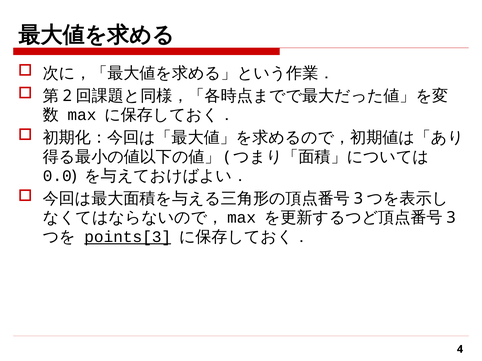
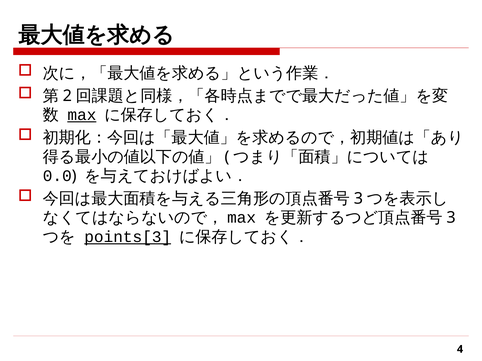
max underline: none -> present (82, 115)
